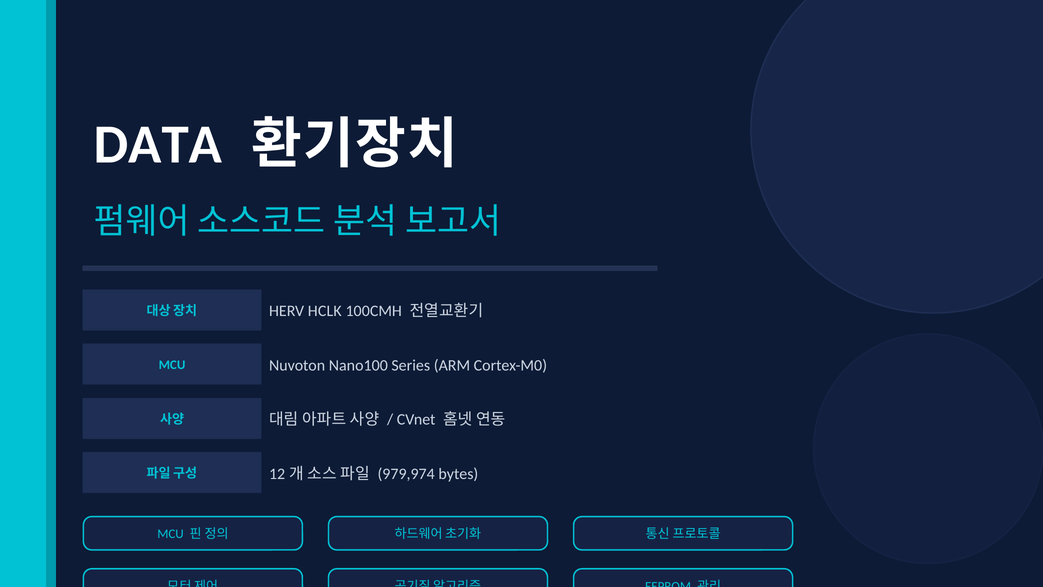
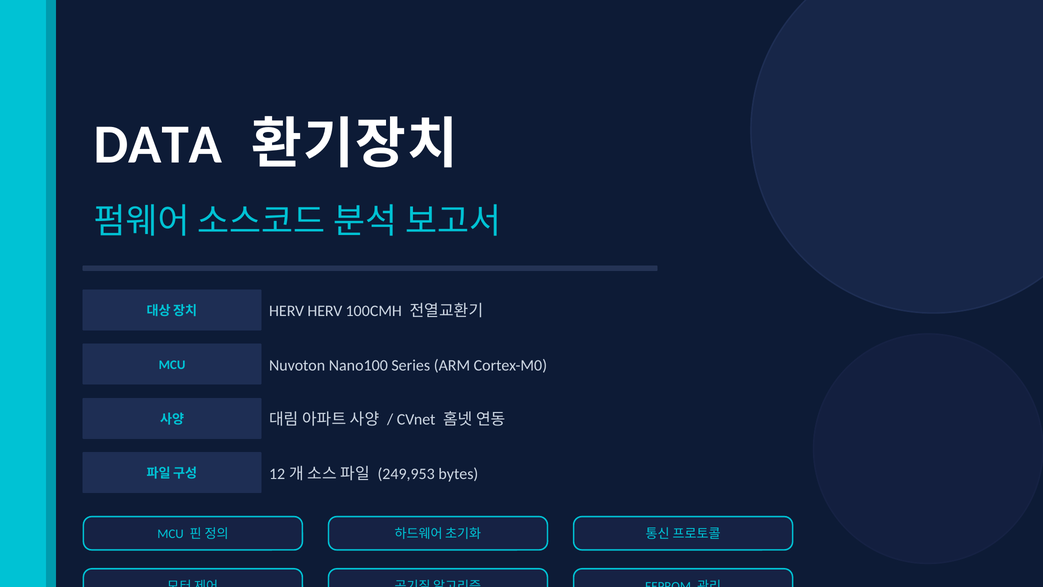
HERV HCLK: HCLK -> HERV (325, 311)
979,974: 979,974 -> 249,953 (406, 474)
